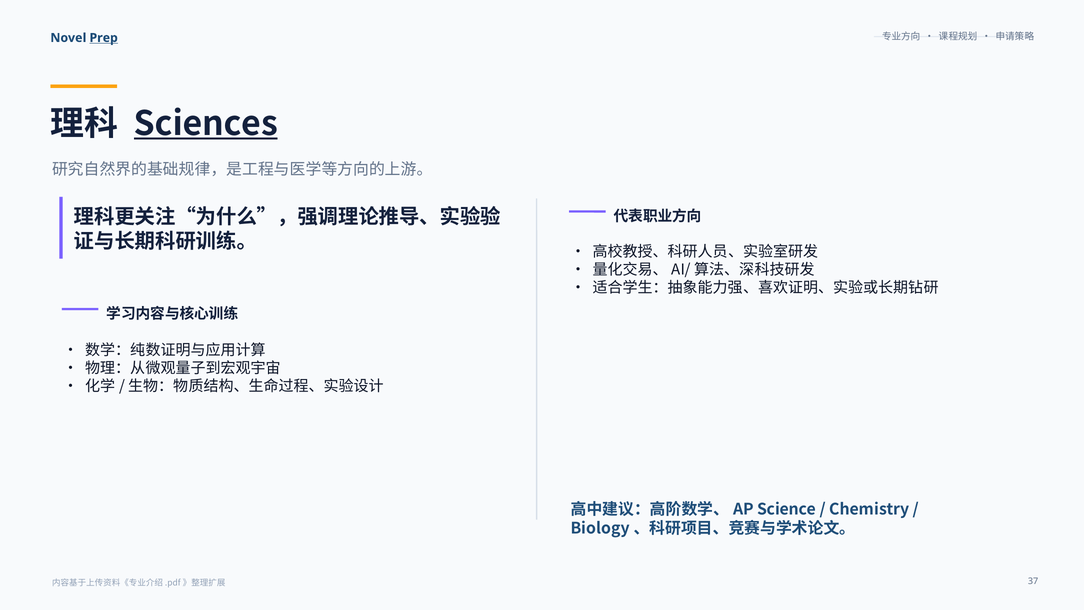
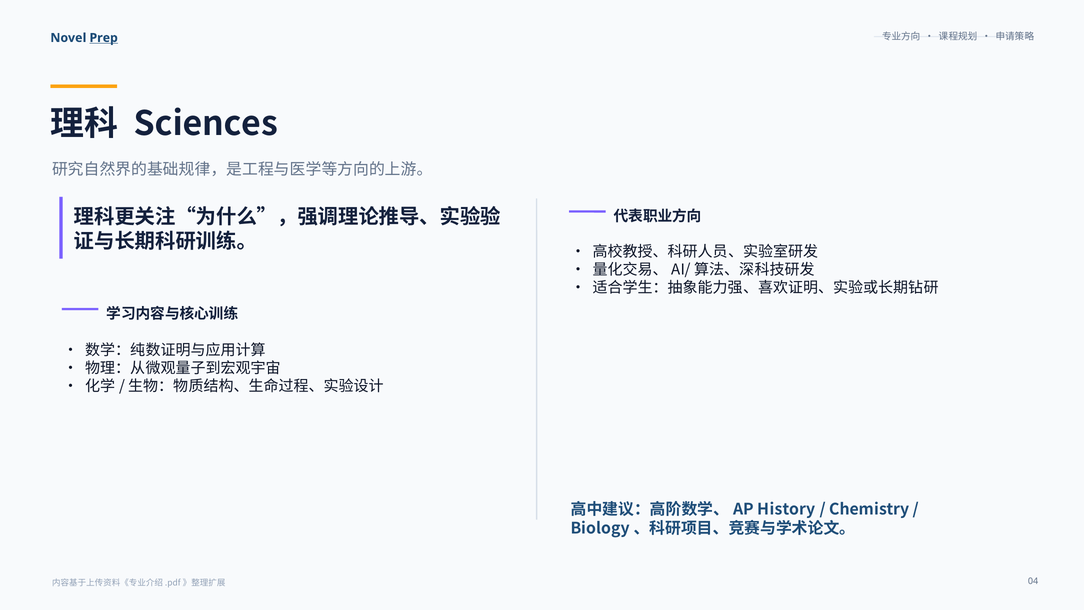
Sciences underline: present -> none (206, 124)
Science: Science -> History (786, 509)
37: 37 -> 04 (1033, 581)
